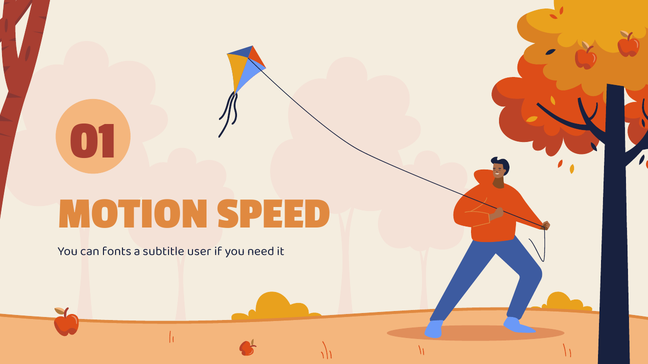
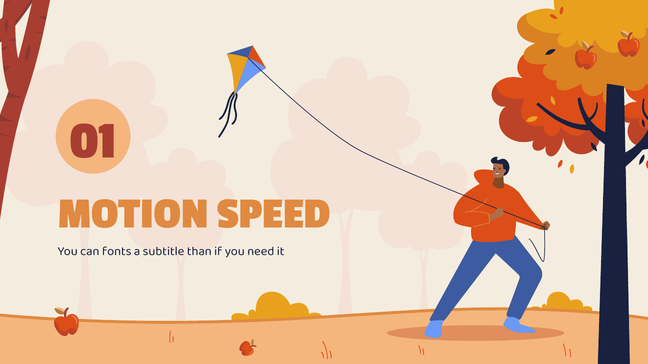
user: user -> than (199, 252)
